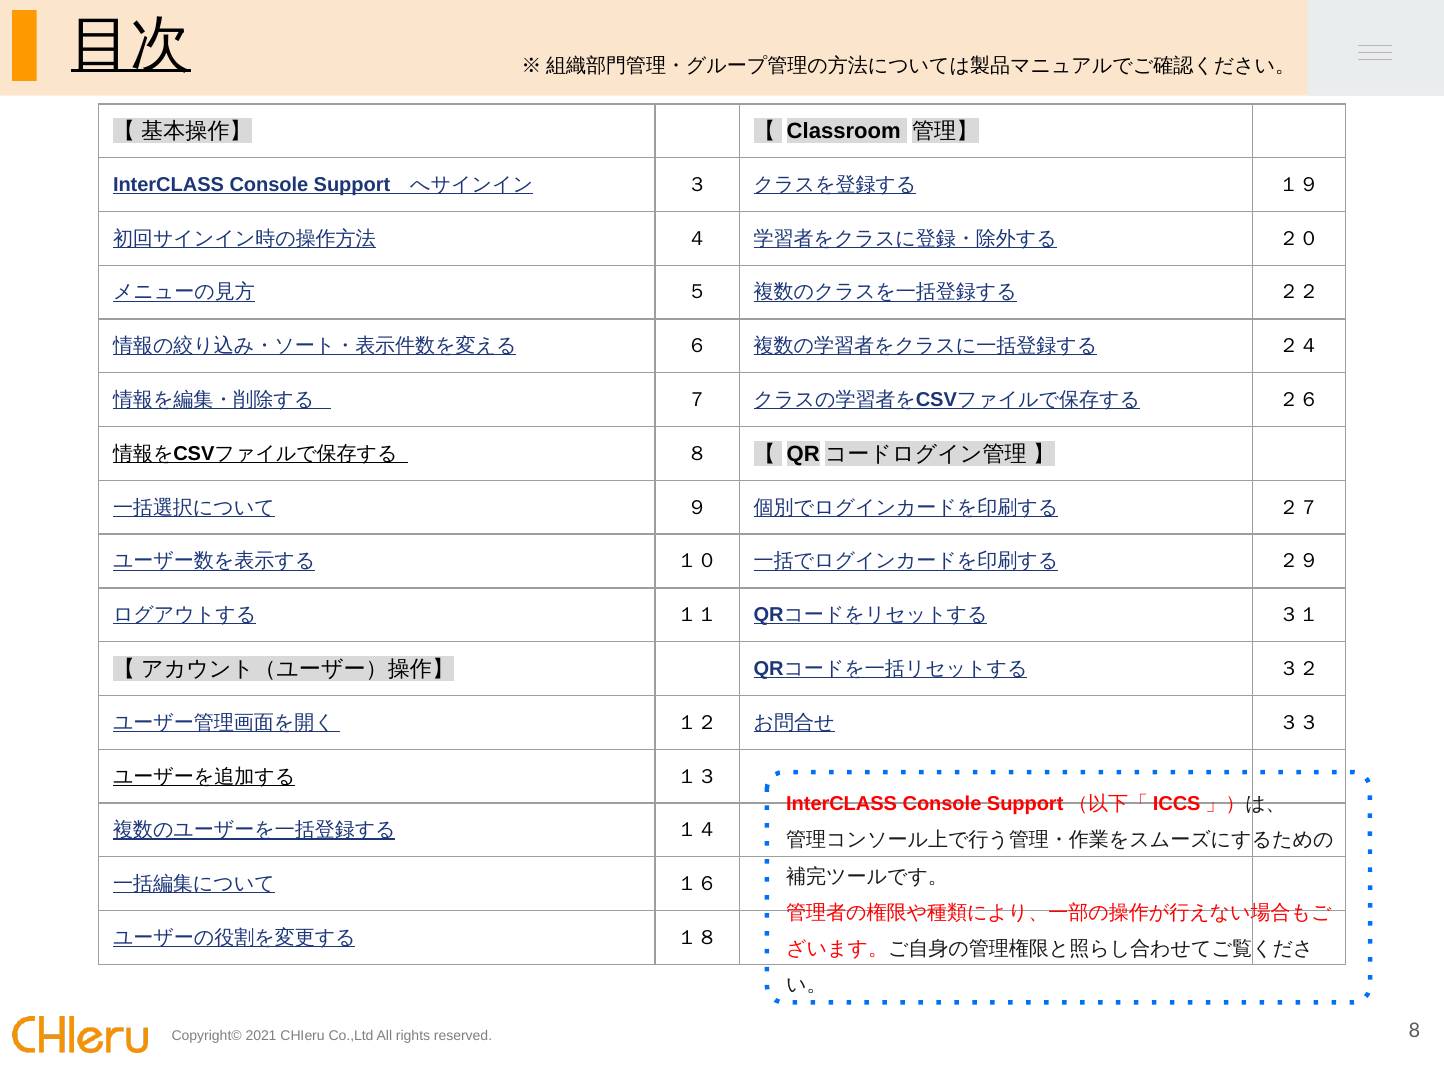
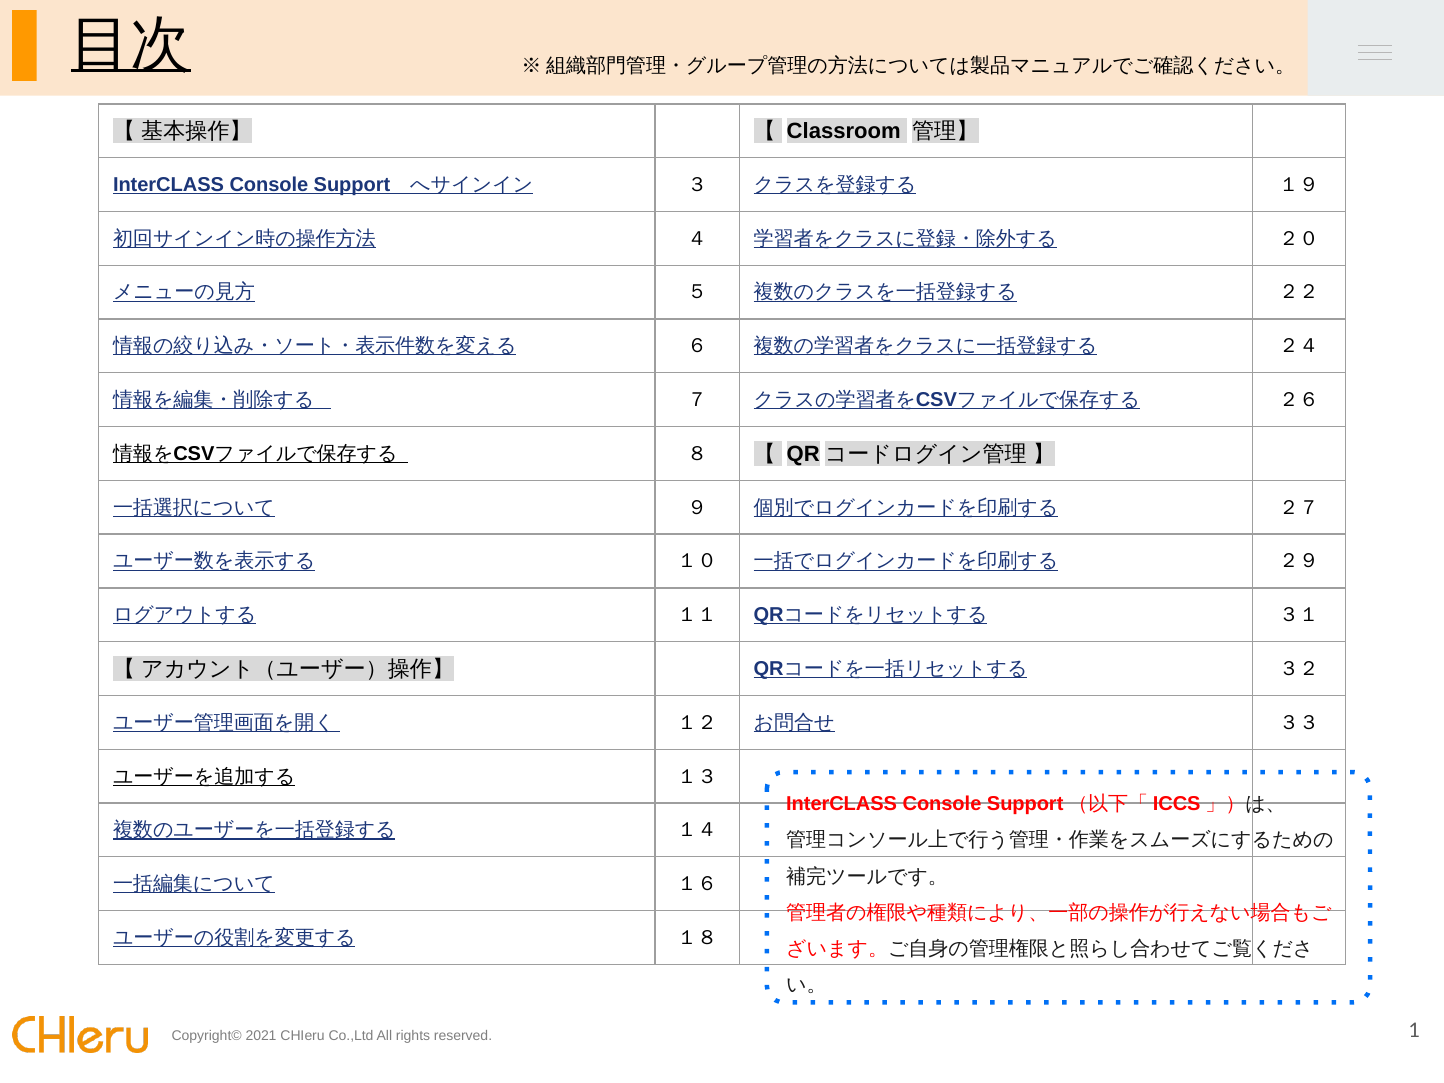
8: 8 -> 1 (1415, 1030)
